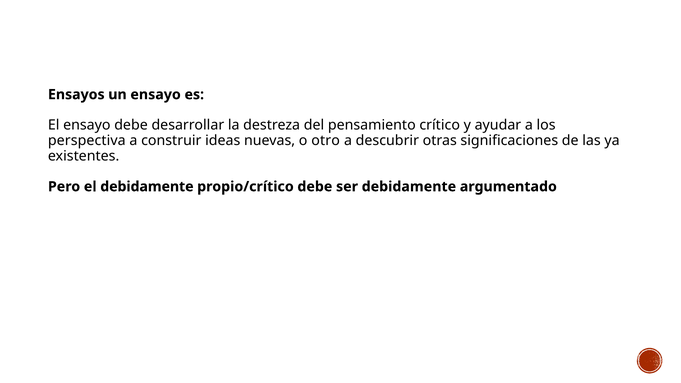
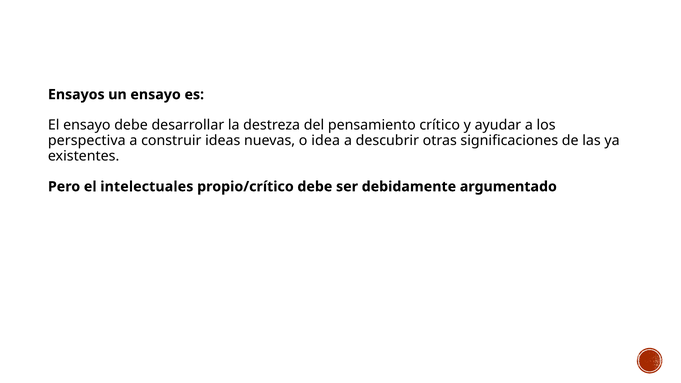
otro: otro -> idea (326, 141)
el debidamente: debidamente -> intelectuales (147, 187)
